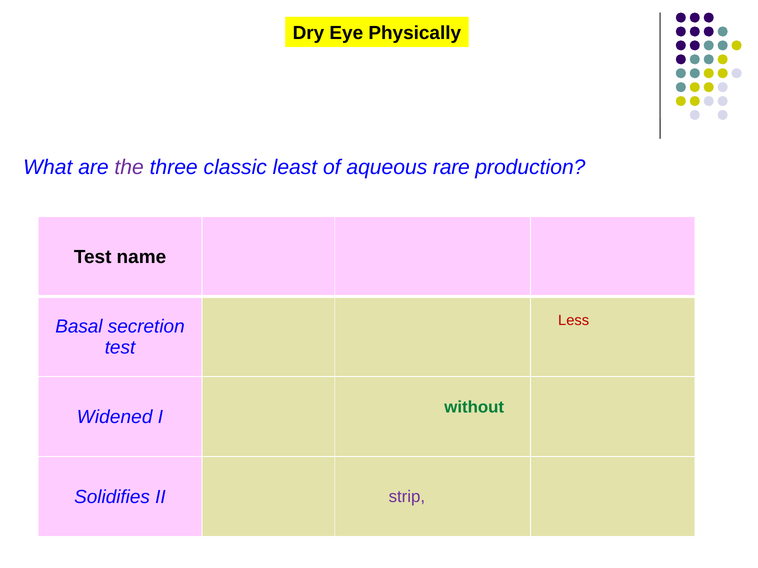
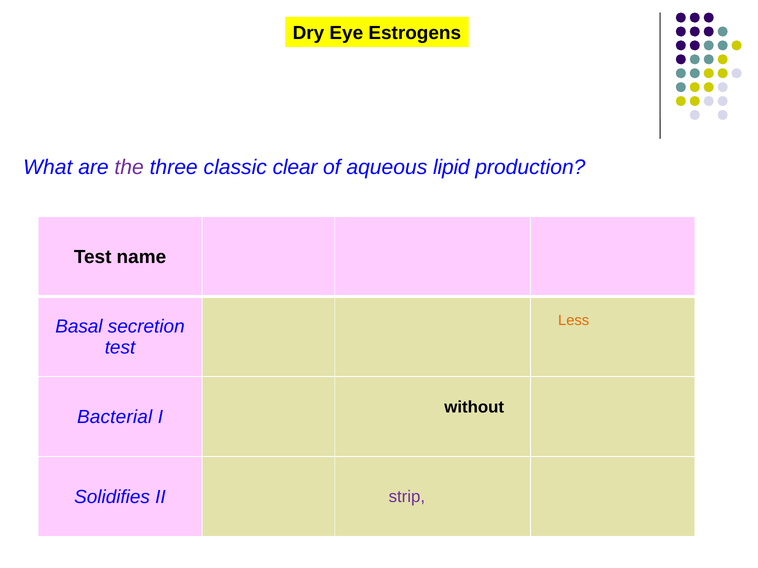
Physically: Physically -> Estrogens (415, 33)
least: least -> clear (295, 167)
rare: rare -> lipid (451, 167)
Less colour: red -> orange (574, 321)
without colour: green -> black (474, 408)
Widened: Widened -> Bacterial (115, 417)
